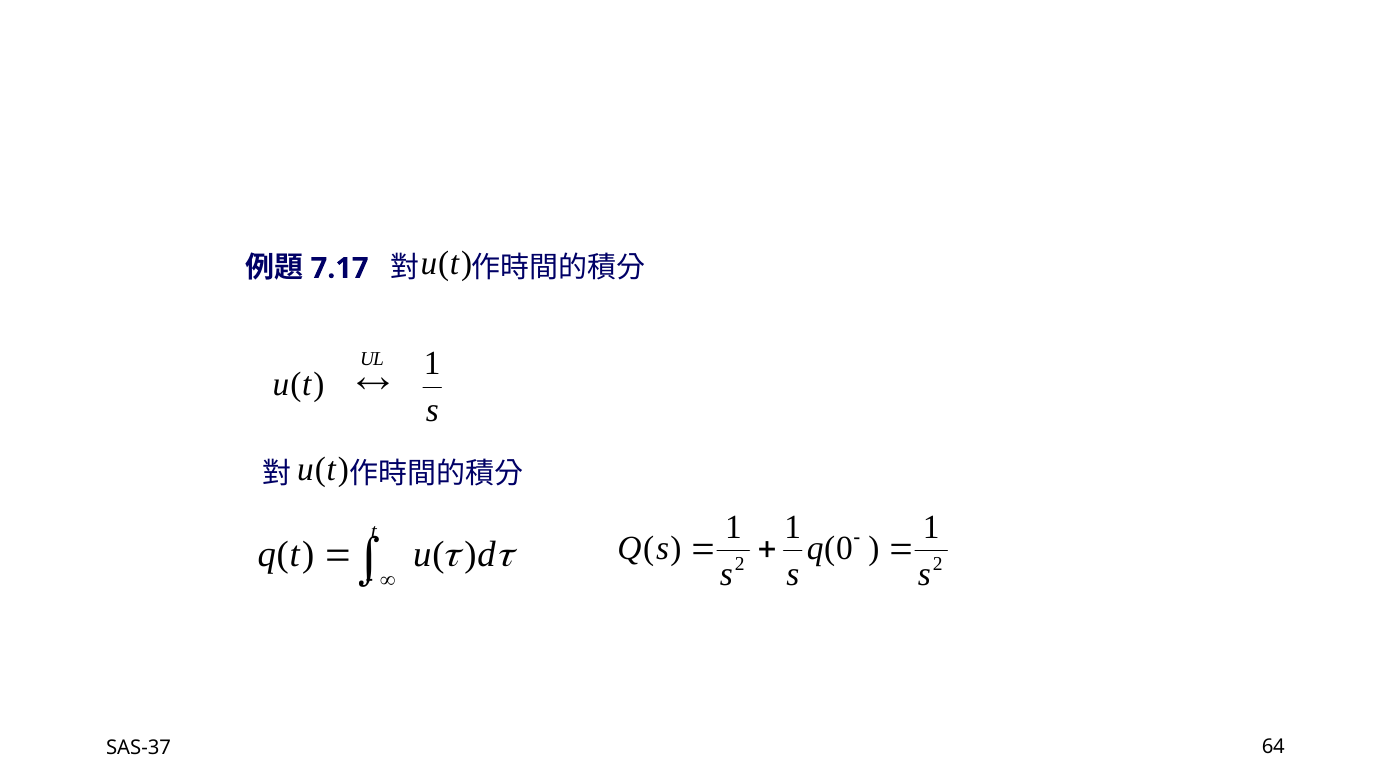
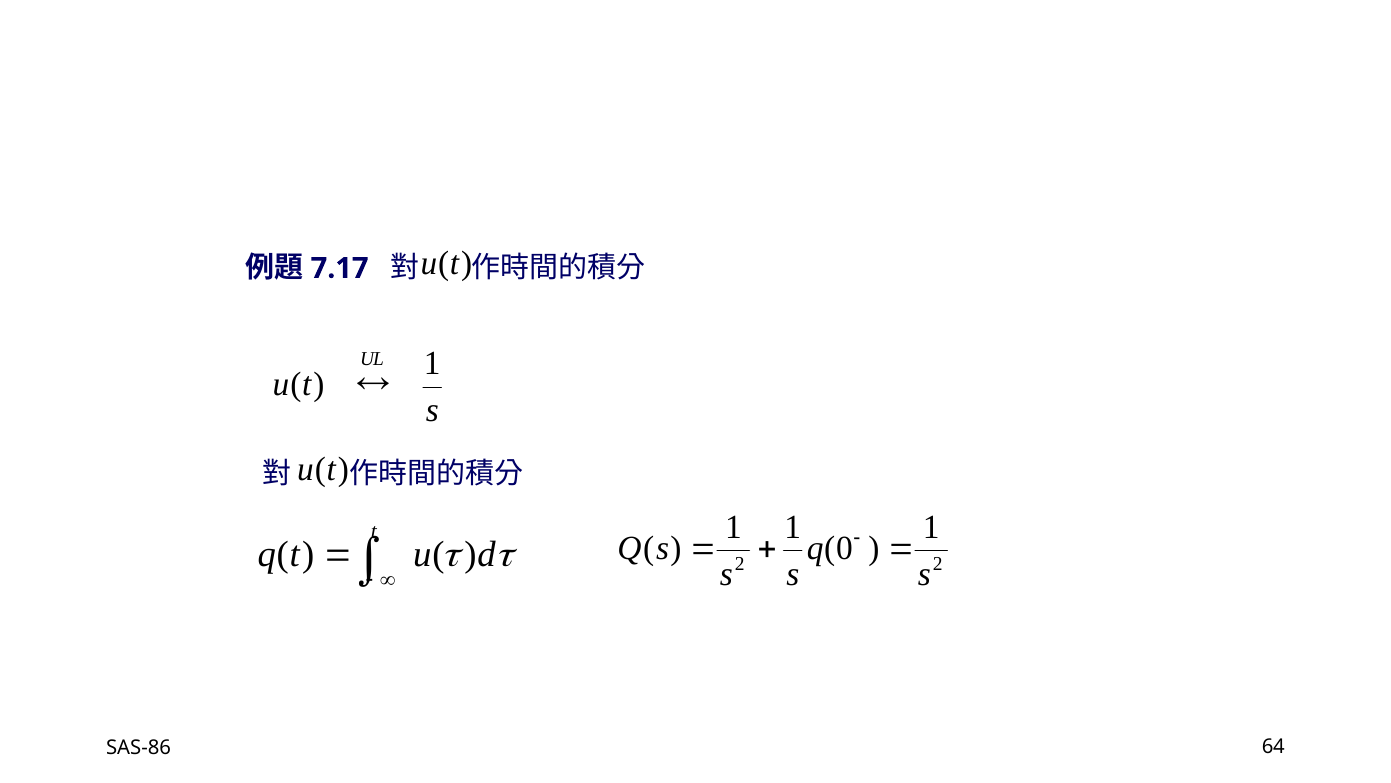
SAS-37: SAS-37 -> SAS-86 (139, 747)
